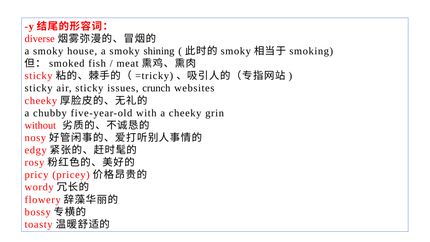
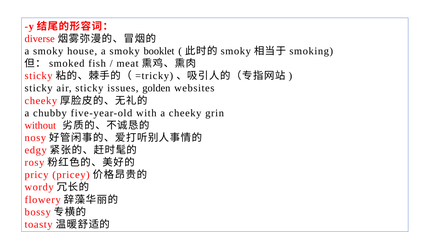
shining: shining -> booklet (159, 51)
crunch: crunch -> golden (156, 88)
